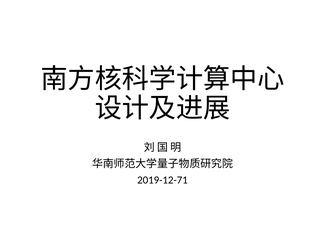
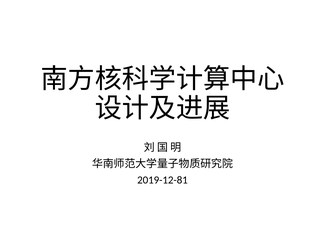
2019-12-71: 2019-12-71 -> 2019-12-81 (162, 180)
